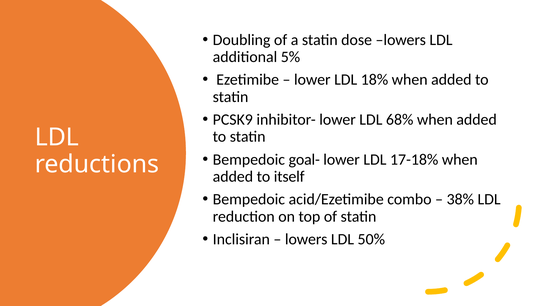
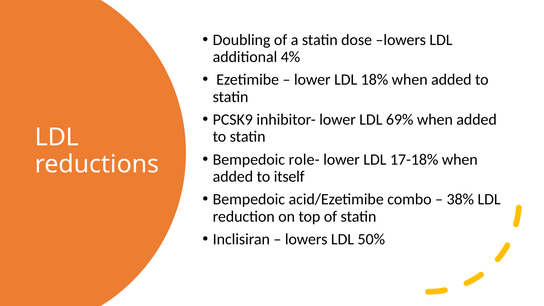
5%: 5% -> 4% (290, 57)
68%: 68% -> 69% (400, 120)
goal-: goal- -> role- (304, 159)
